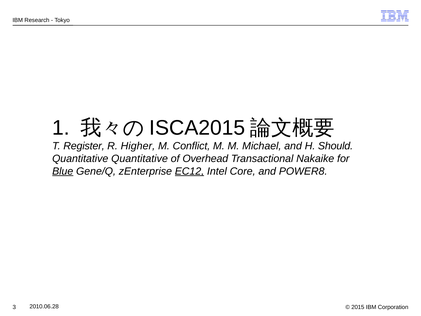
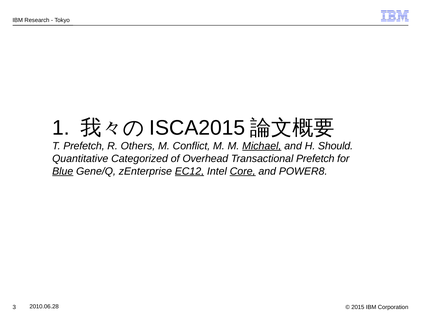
T Register: Register -> Prefetch (84, 146)
Higher: Higher -> Others (138, 146)
Michael underline: none -> present (262, 146)
Quantitative Quantitative: Quantitative -> Categorized (140, 158)
Transactional Nakaike: Nakaike -> Prefetch (315, 158)
Core underline: none -> present (243, 171)
